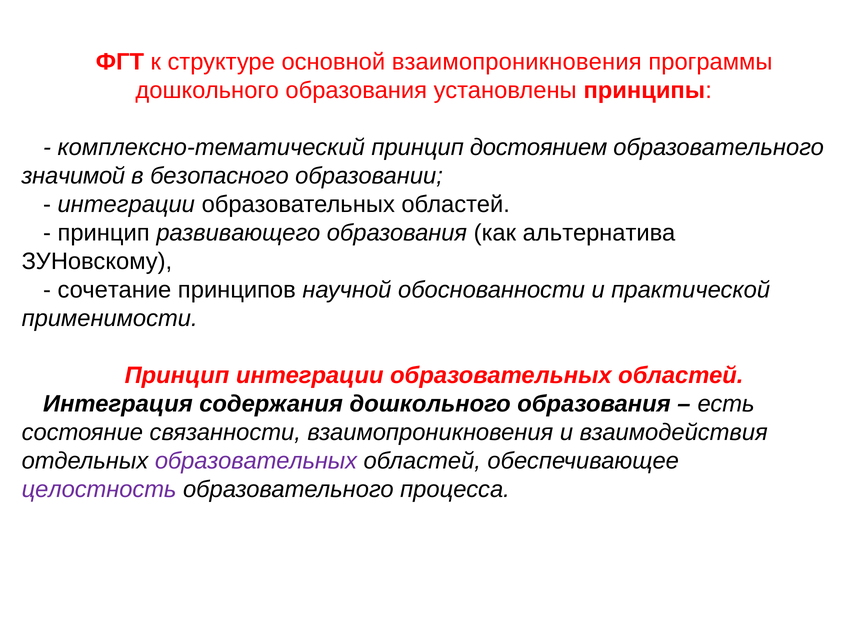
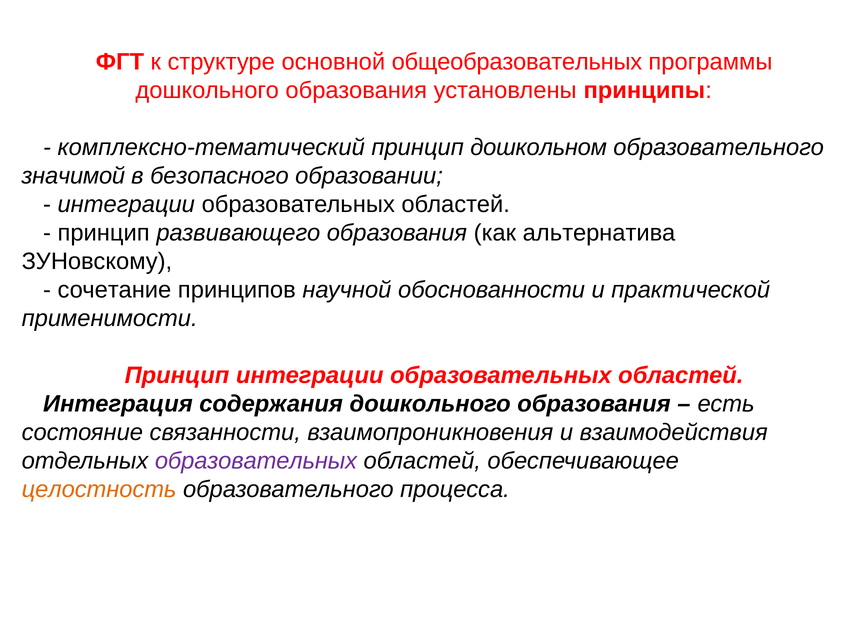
основной взаимопроникновения: взаимопроникновения -> общеобразовательных (517, 62)
достоянием: достоянием -> дошкольном (539, 148)
целостность colour: purple -> orange (99, 489)
